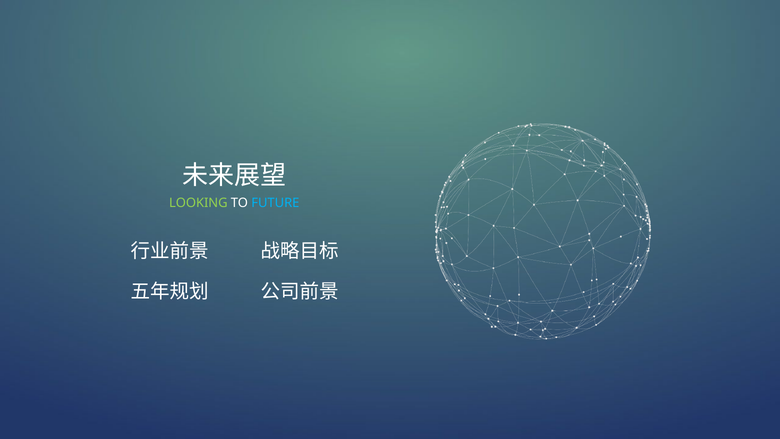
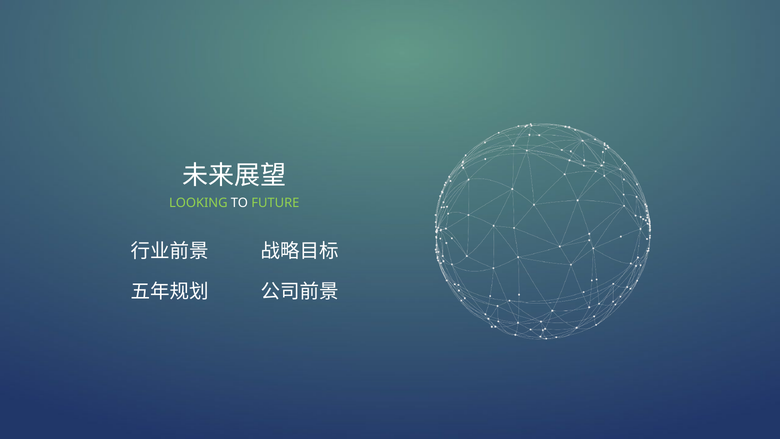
FUTURE colour: light blue -> light green (275, 203)
